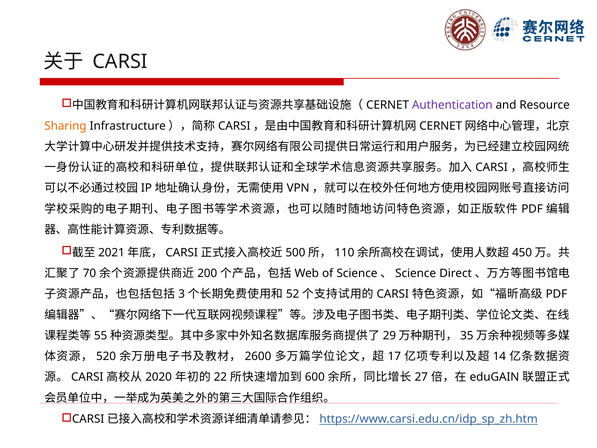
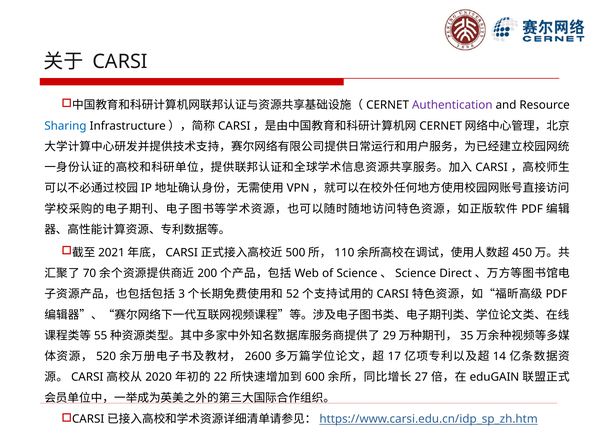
Sharing colour: orange -> blue (65, 126)
